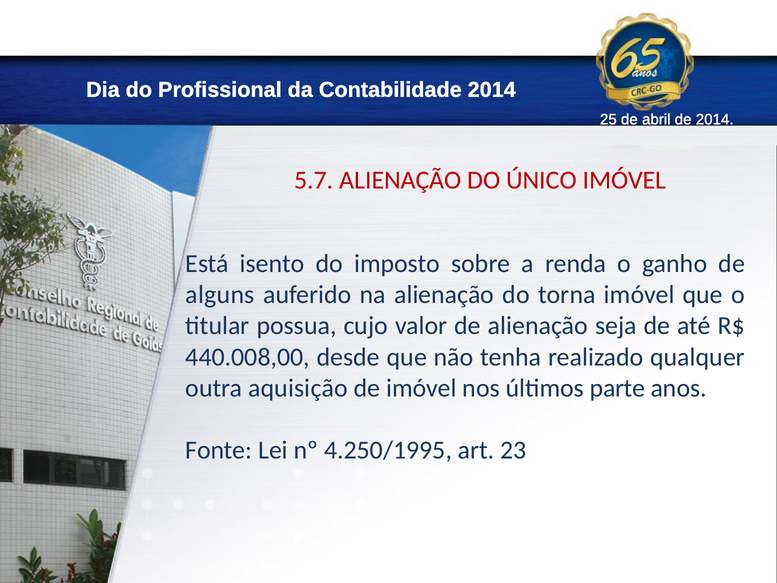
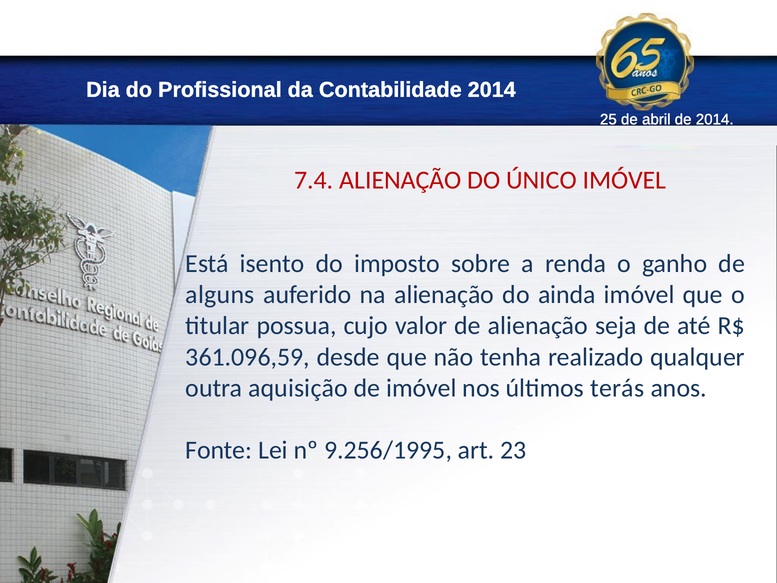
5.7: 5.7 -> 7.4 (314, 180)
torna: torna -> ainda (567, 295)
440.008,00: 440.008,00 -> 361.096,59 (248, 357)
parte: parte -> terás (617, 388)
4.250/1995: 4.250/1995 -> 9.256/1995 (388, 450)
